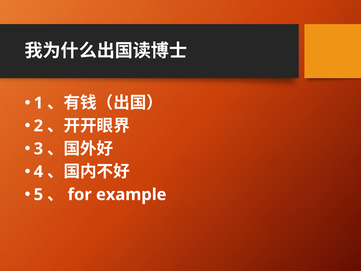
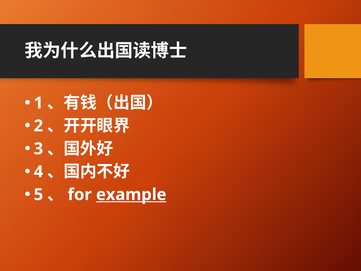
example underline: none -> present (131, 194)
